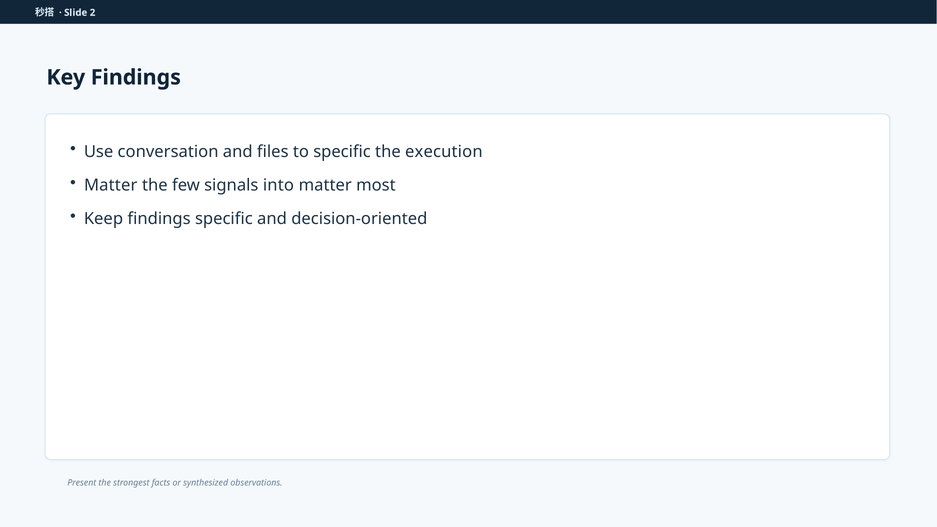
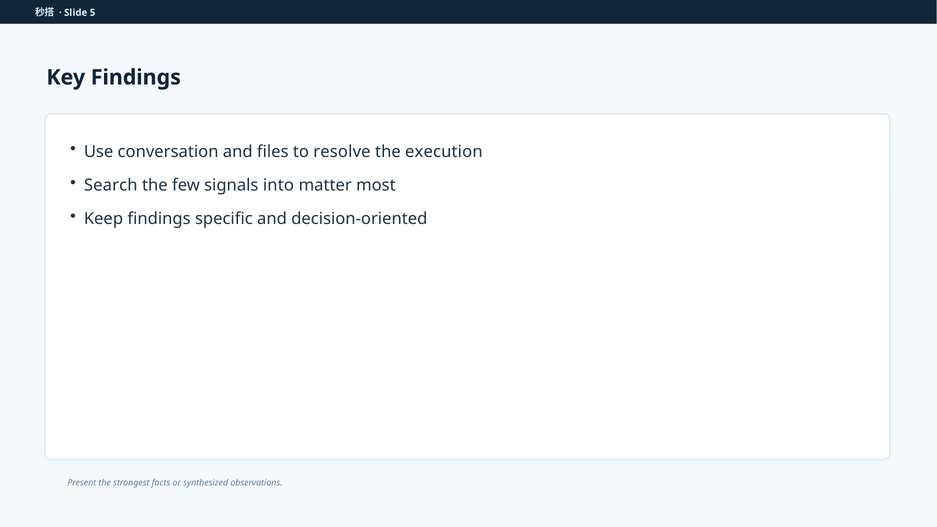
2: 2 -> 5 (93, 13)
to specific: specific -> resolve (342, 152)
Matter: Matter -> Search (111, 185)
